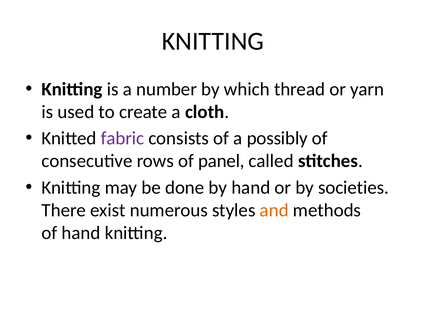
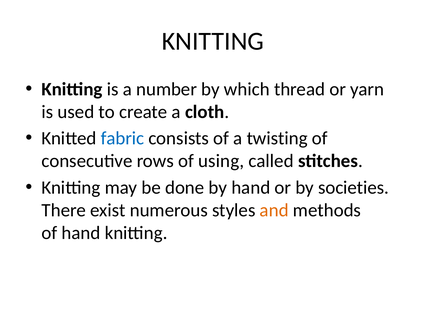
fabric colour: purple -> blue (123, 139)
possibly: possibly -> twisting (277, 139)
panel: panel -> using (221, 161)
